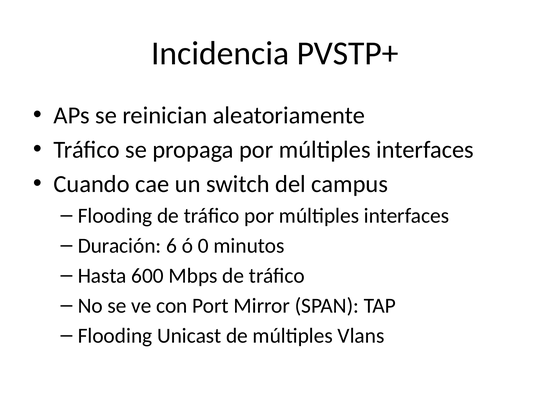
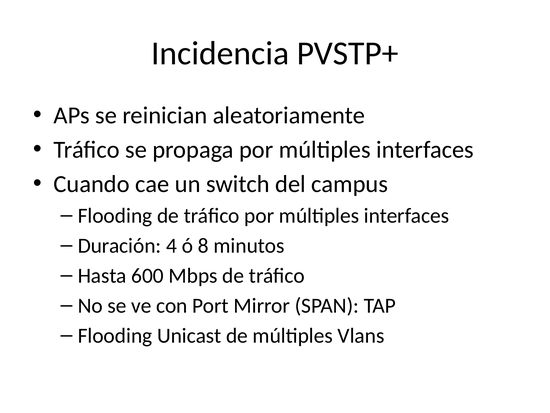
6: 6 -> 4 (172, 245)
0: 0 -> 8 (203, 245)
